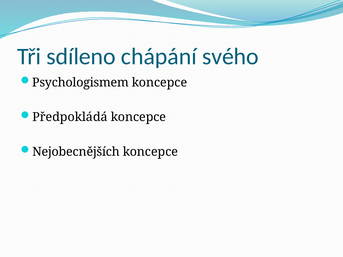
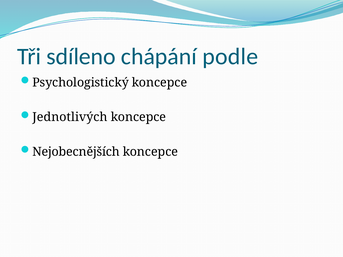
svého: svého -> podle (230, 57)
Psychologismem: Psychologismem -> Psychologistický (81, 83)
Předpokládá: Předpokládá -> Jednotlivých (70, 117)
